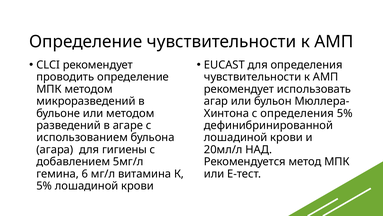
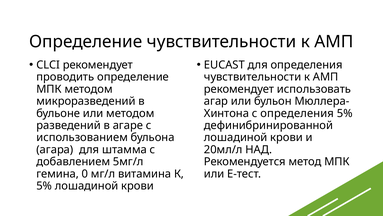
гигиены: гигиены -> штамма (124, 149)
6: 6 -> 0 (85, 173)
